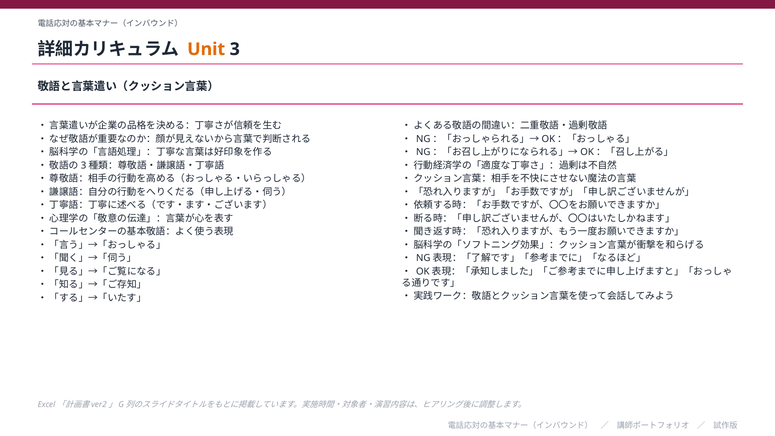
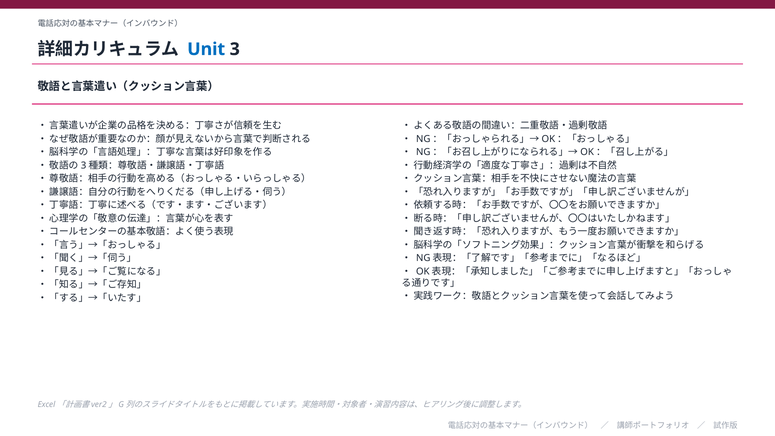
Unit colour: orange -> blue (206, 49)
